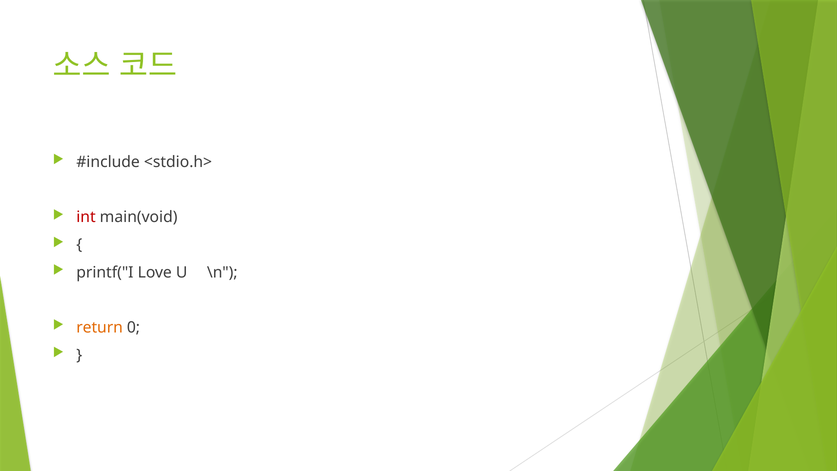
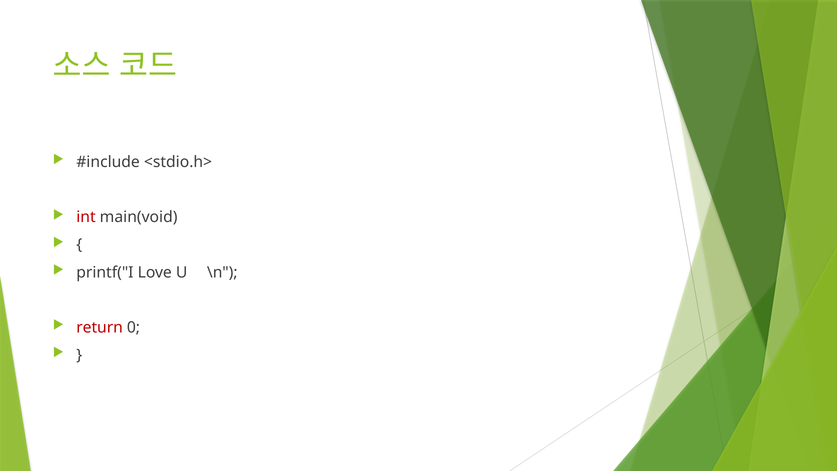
return colour: orange -> red (100, 327)
